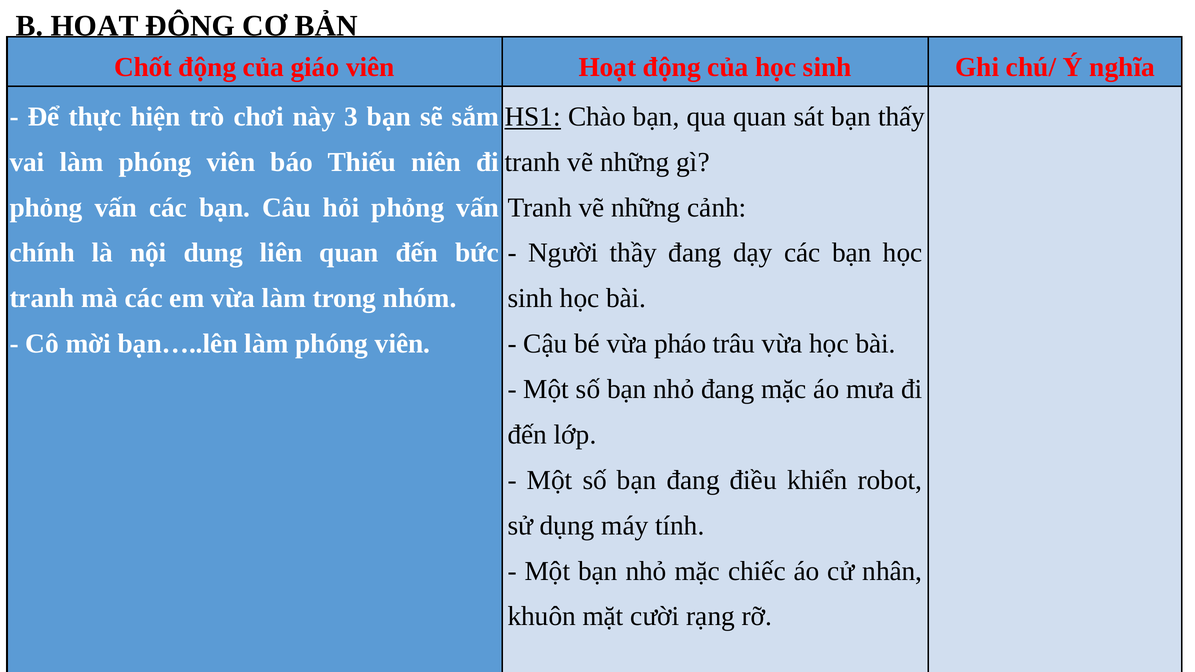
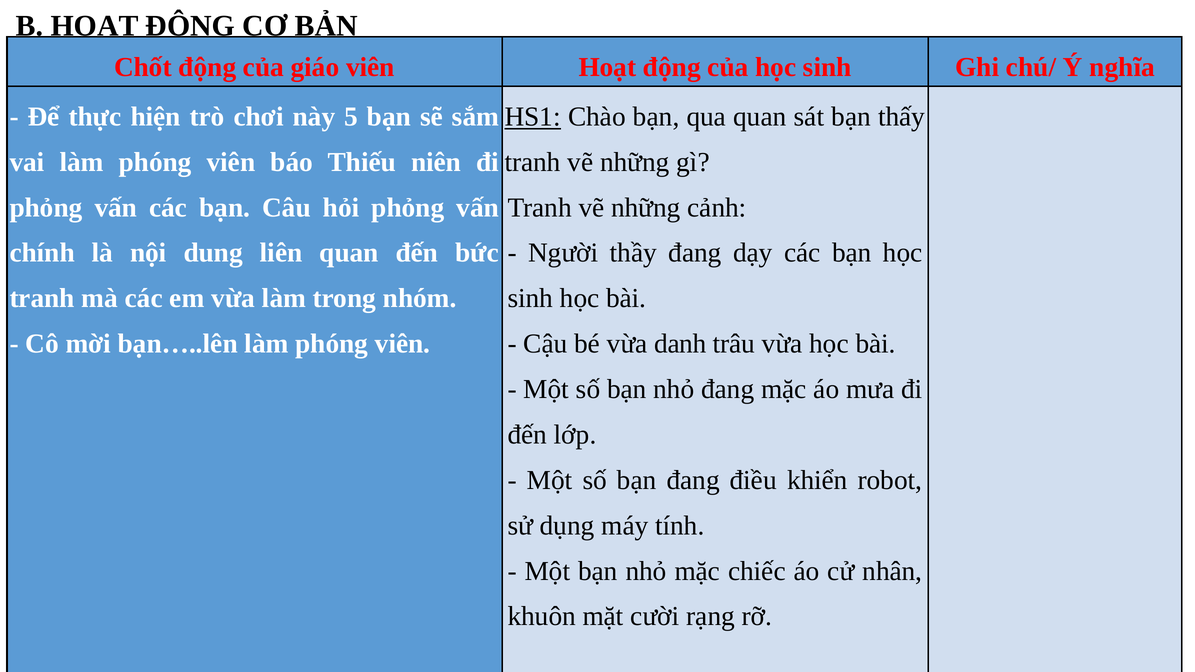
3: 3 -> 5 (351, 117)
pháo: pháo -> danh (680, 344)
